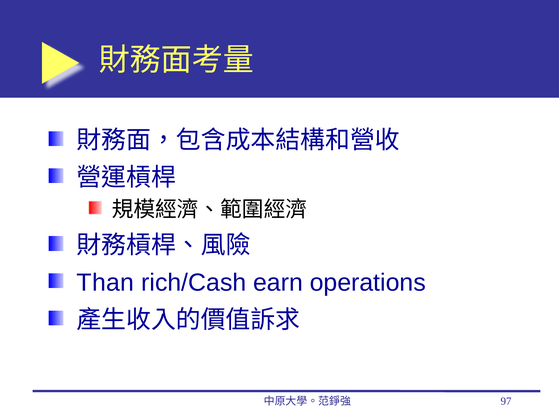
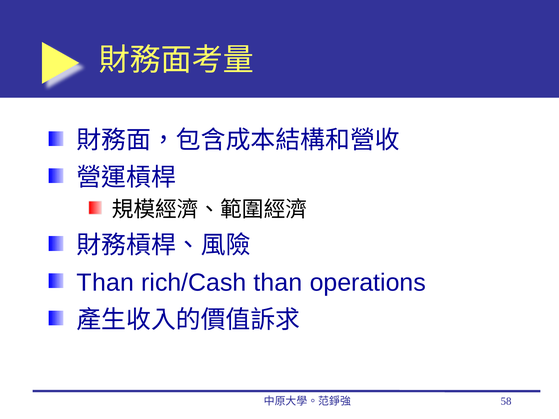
rich/Cash earn: earn -> than (278, 283)
97: 97 -> 58 (506, 401)
